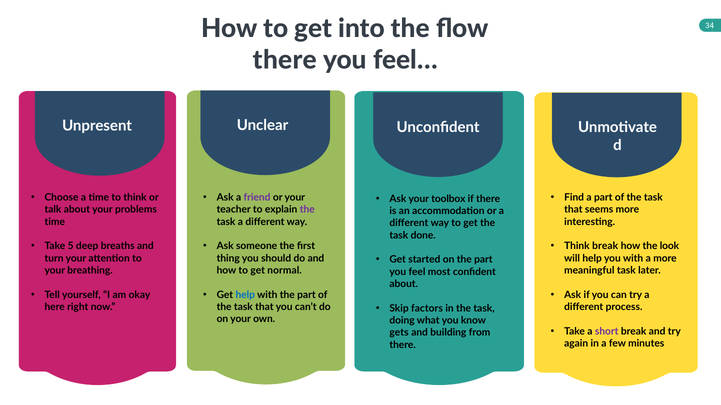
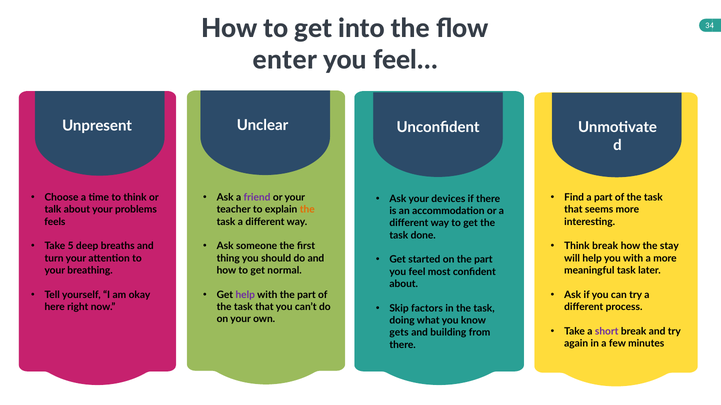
there: there -> enter (285, 60)
toolbox: toolbox -> devices (448, 199)
the colour: purple -> orange (307, 210)
time: time -> feels (55, 222)
look: look -> stay (669, 247)
help colour: blue -> purple (245, 295)
